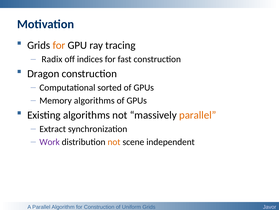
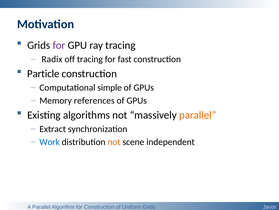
for colour: orange -> purple (59, 45)
off indices: indices -> tracing (90, 59)
Dragon: Dragon -> Particle (43, 73)
sorted: sorted -> simple (110, 87)
Memory algorithms: algorithms -> references (94, 100)
Work colour: purple -> blue (50, 142)
